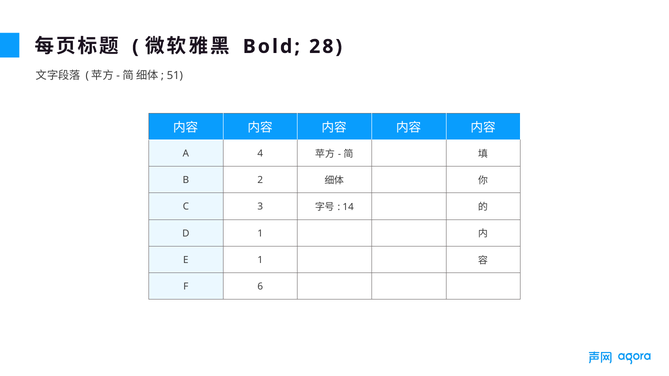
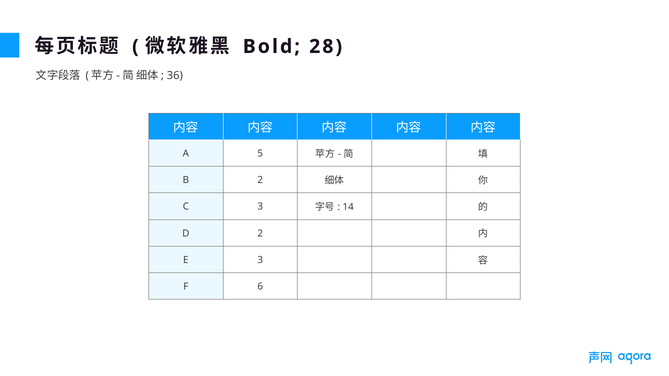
51: 51 -> 36 (175, 76)
4: 4 -> 5 (260, 154)
D 1: 1 -> 2 (260, 233)
E 1: 1 -> 3 (260, 260)
